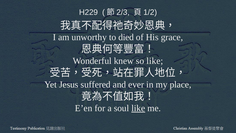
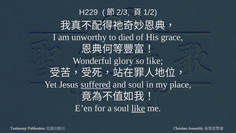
knew: knew -> glory (124, 61)
suffered underline: none -> present (96, 84)
and ever: ever -> soul (136, 84)
